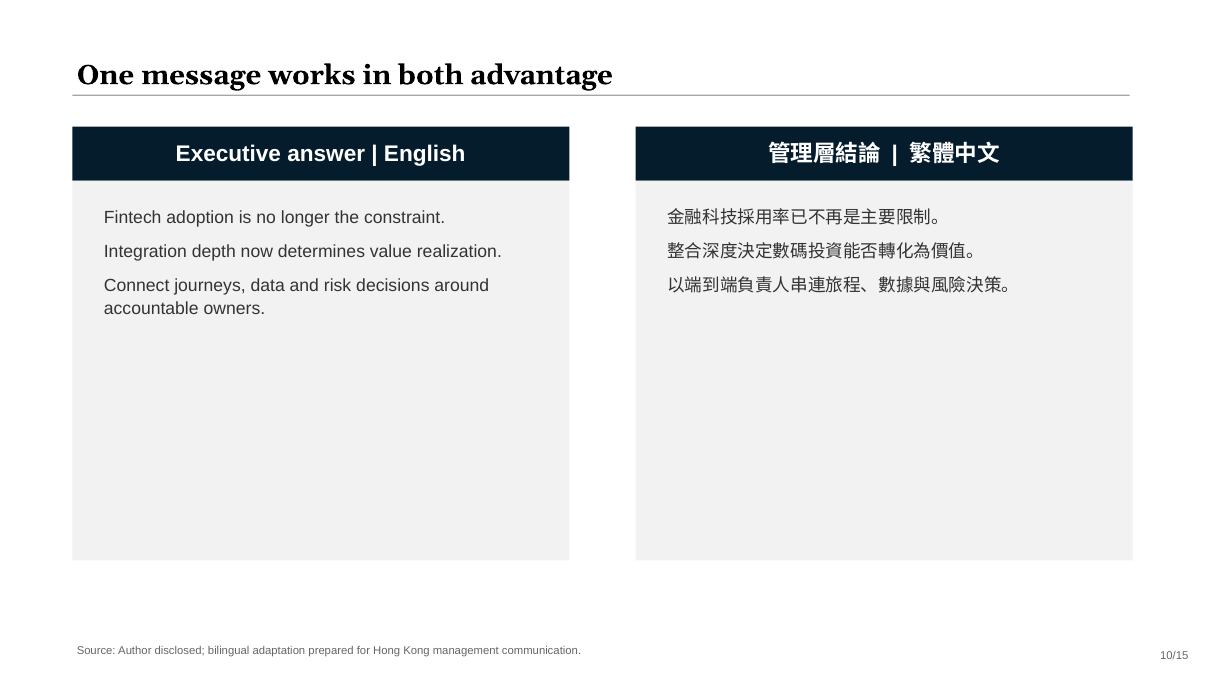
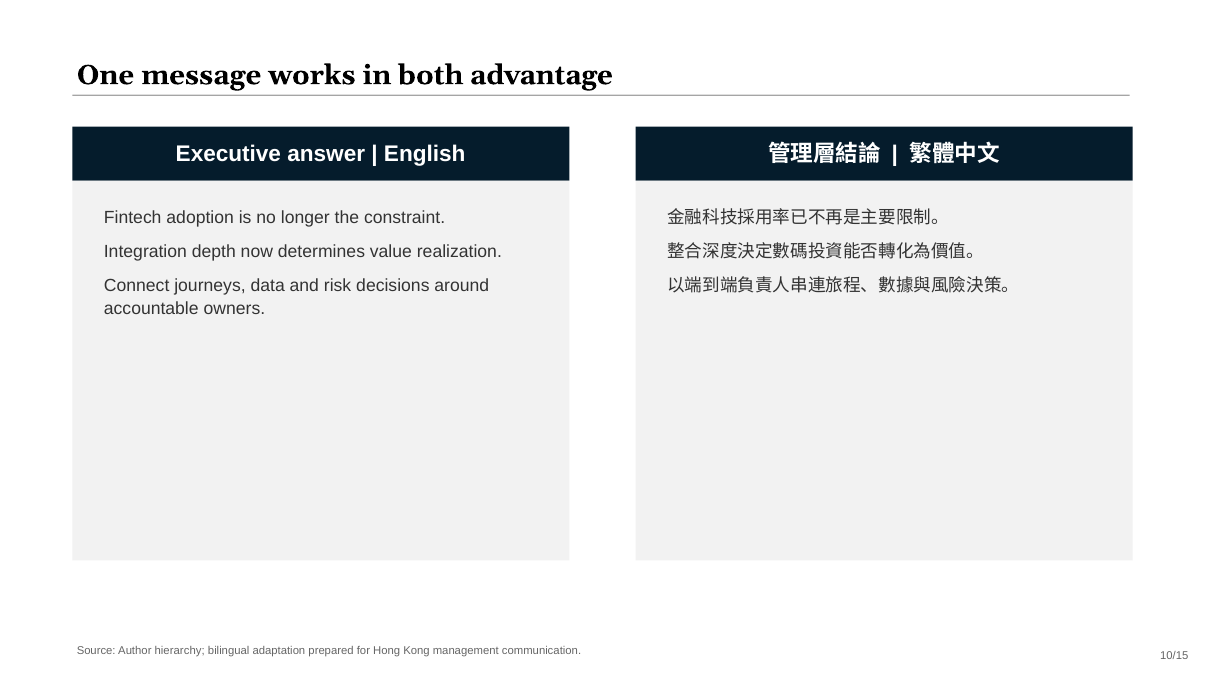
disclosed: disclosed -> hierarchy (180, 651)
